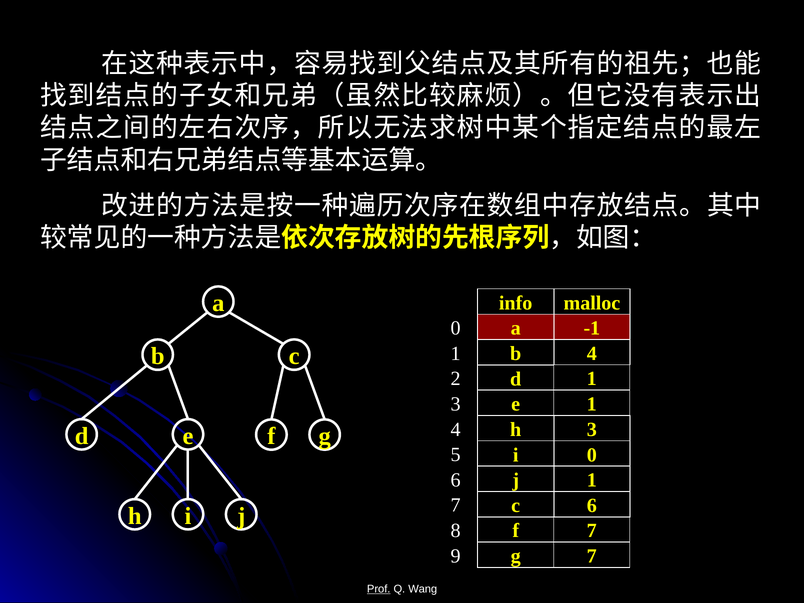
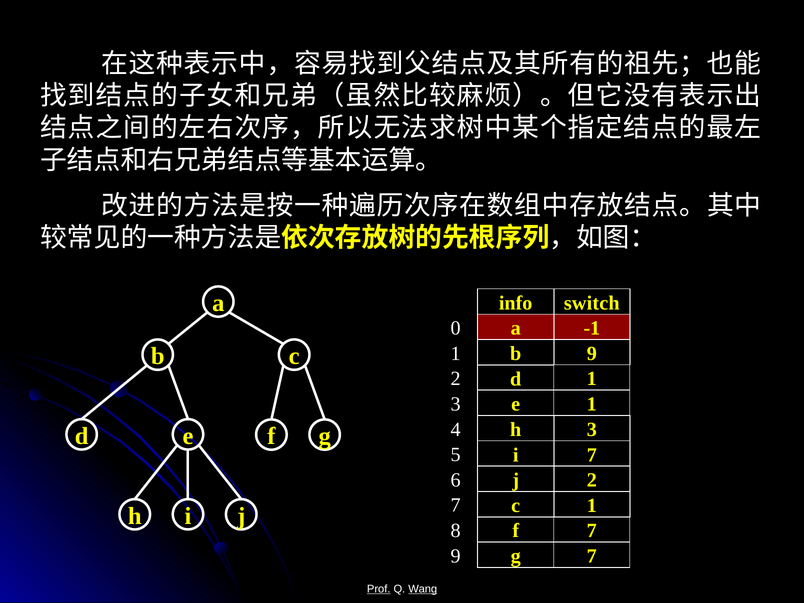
malloc: malloc -> switch (592, 303)
b 4: 4 -> 9 (592, 354)
i 0: 0 -> 7 (592, 455)
j 1: 1 -> 2 (592, 480)
c 6: 6 -> 1 (592, 506)
Wang underline: none -> present (423, 589)
